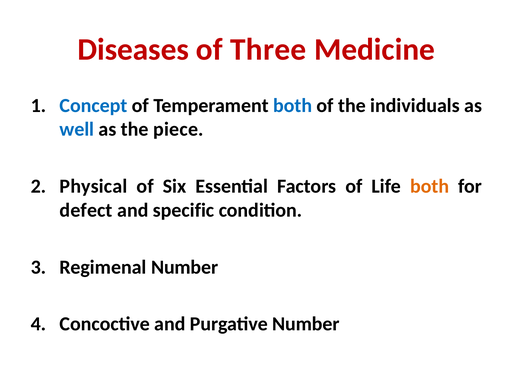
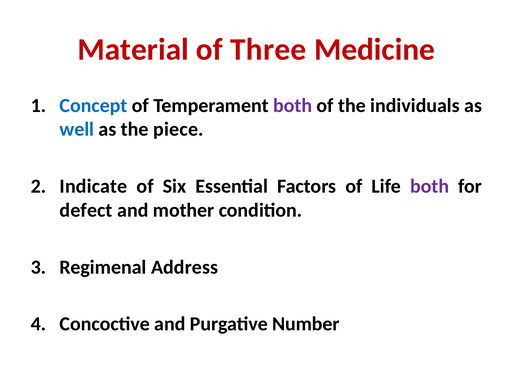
Diseases: Diseases -> Material (133, 50)
both colour: blue -> purple (293, 106)
Physical: Physical -> Indicate (93, 187)
both colour: orange -> purple (430, 187)
specific: specific -> mother (184, 211)
Regimenal Number: Number -> Address (185, 268)
